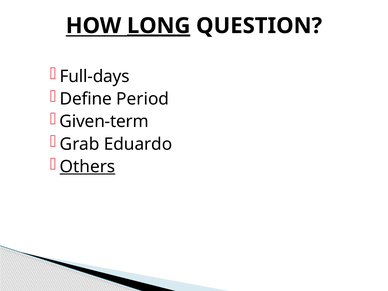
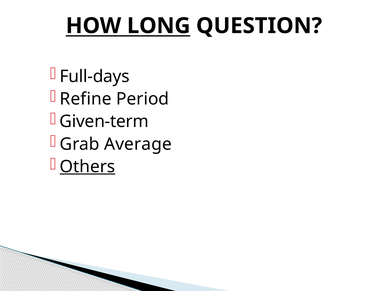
LONG underline: present -> none (159, 26)
Define: Define -> Refine (86, 99)
Eduardo: Eduardo -> Average (138, 144)
